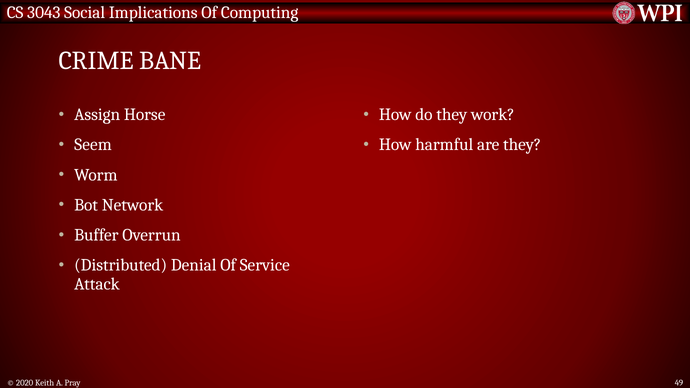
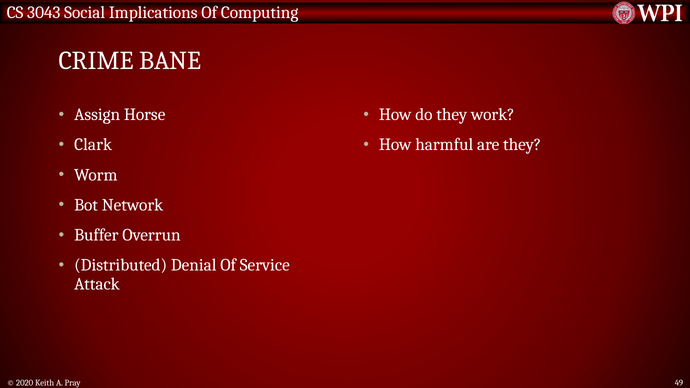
Seem: Seem -> Clark (93, 145)
